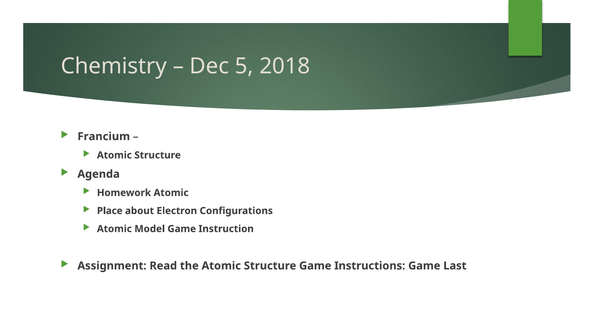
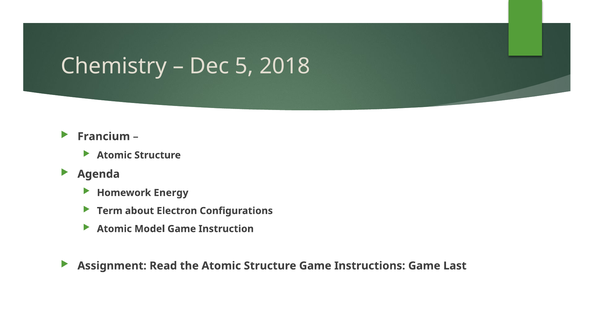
Homework Atomic: Atomic -> Energy (171, 193)
Place: Place -> Term (110, 211)
